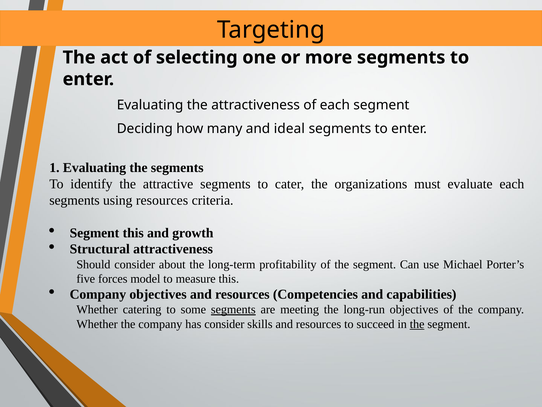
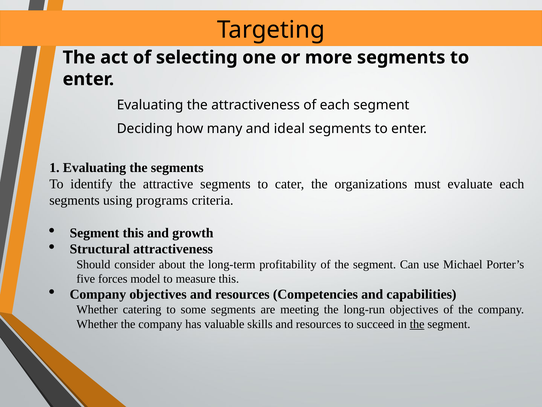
using resources: resources -> programs (162, 200)
segments underline: present -> none (233, 309)
has consider: consider -> valuable (224, 324)
